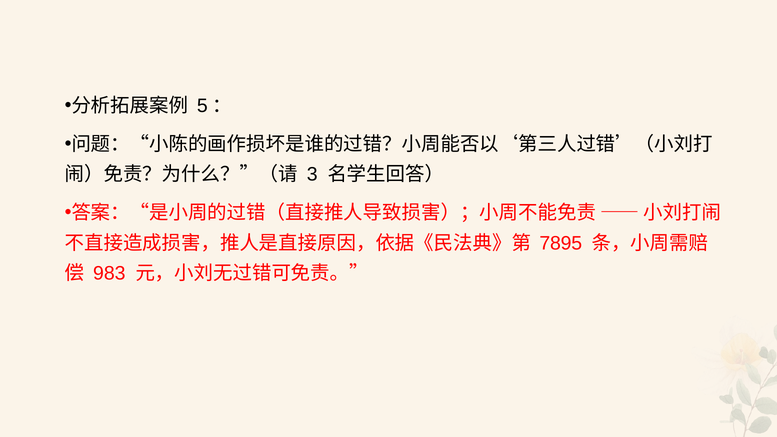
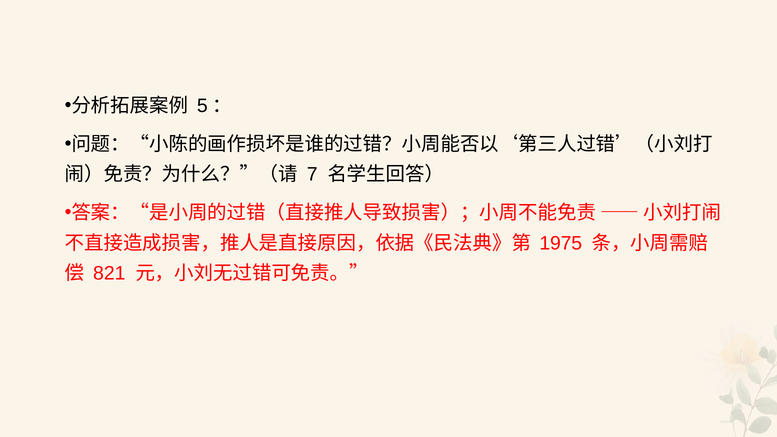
3: 3 -> 7 (312, 175)
7895: 7895 -> 1975 (561, 243)
983: 983 -> 821 (109, 273)
